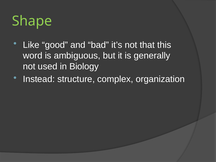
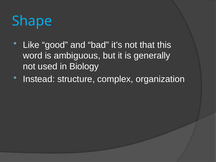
Shape colour: light green -> light blue (32, 21)
